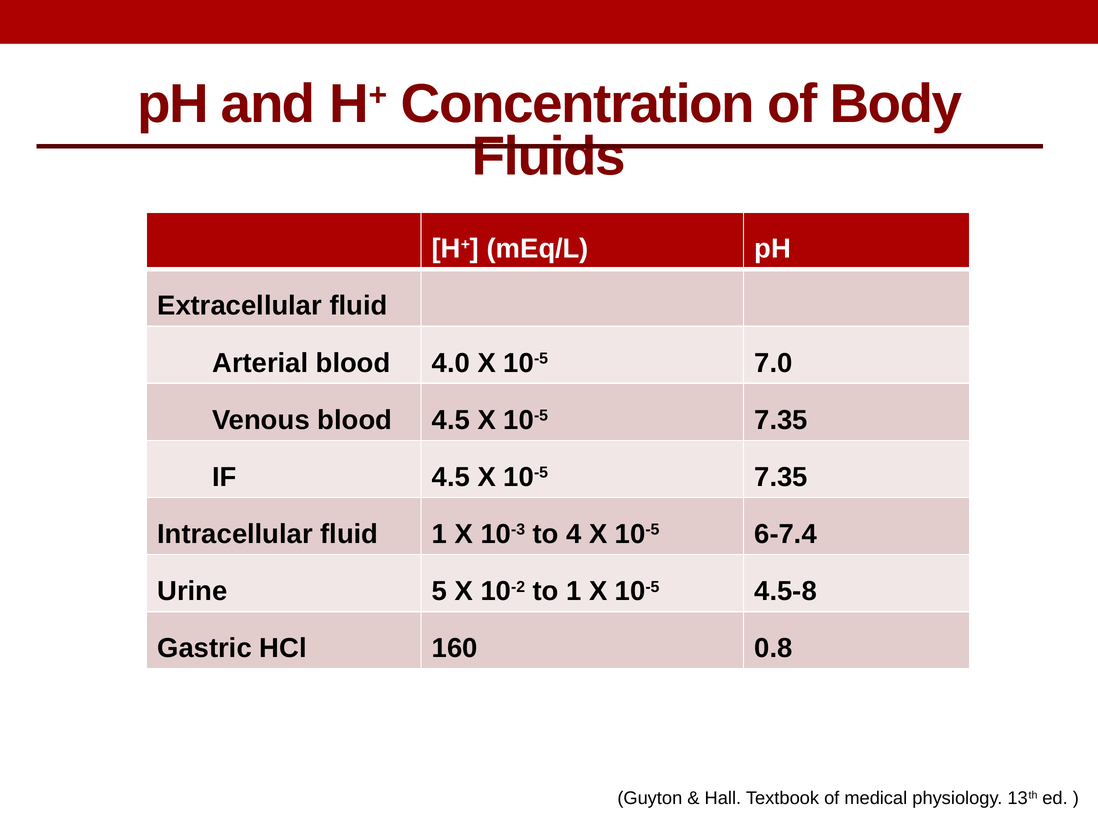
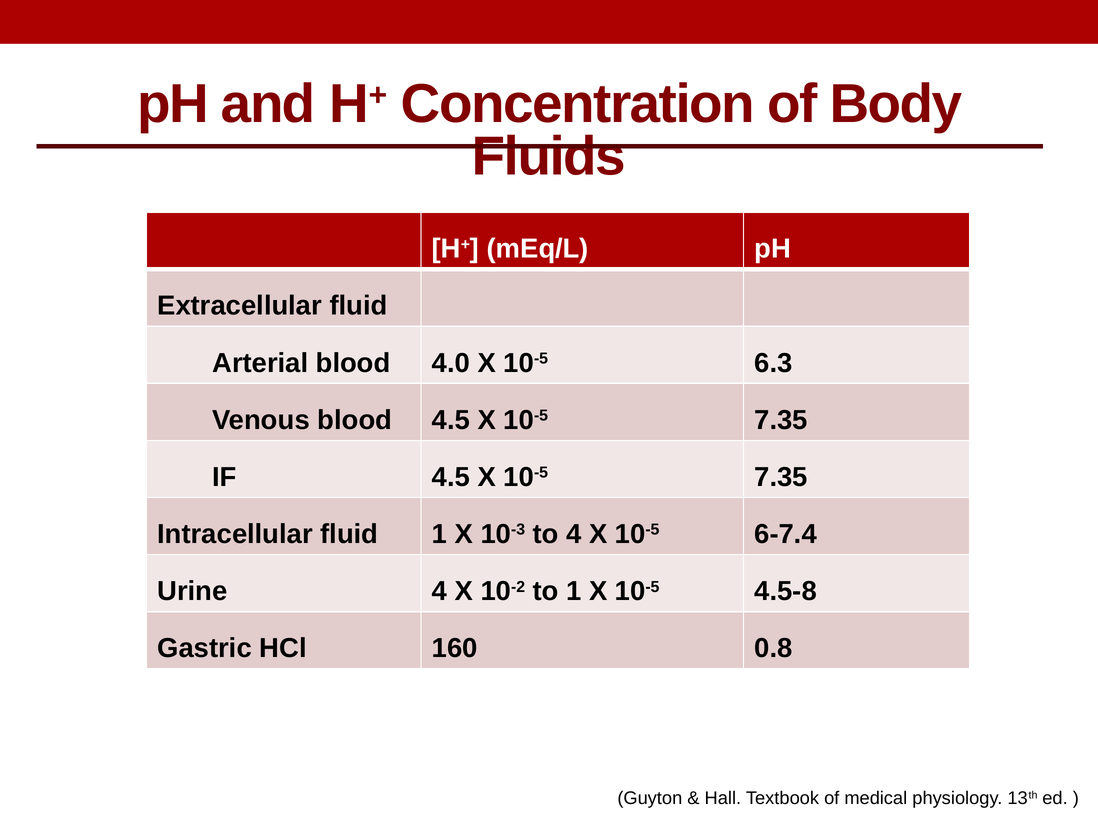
7.0: 7.0 -> 6.3 (773, 363)
Urine 5: 5 -> 4 (440, 592)
